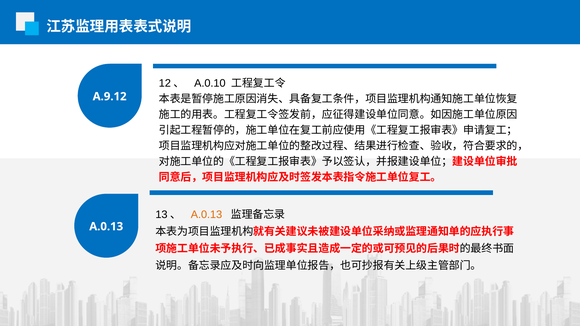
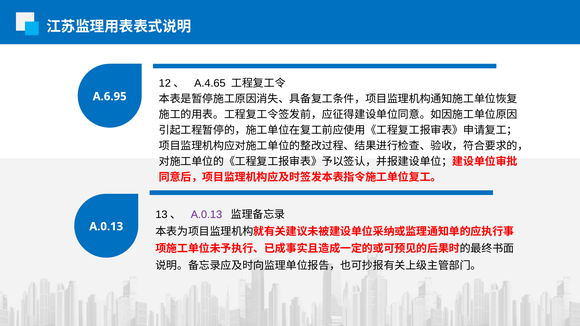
A.0.10: A.0.10 -> A.4.65 (210, 83)
A.9.12: A.9.12 -> A.6.95 (110, 97)
A.0.13 colour: orange -> purple (206, 215)
